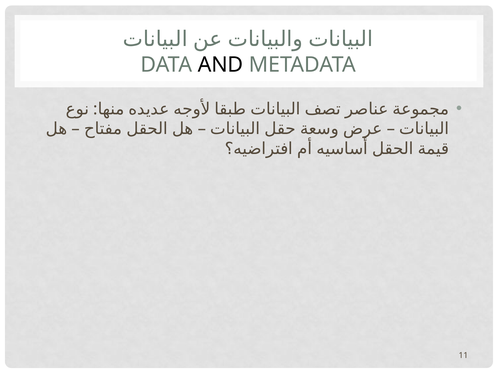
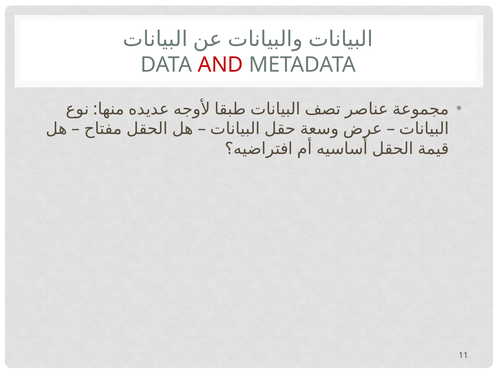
AND colour: black -> red (220, 65)
